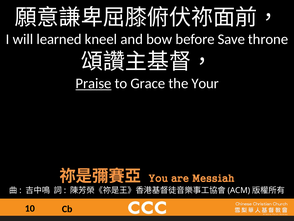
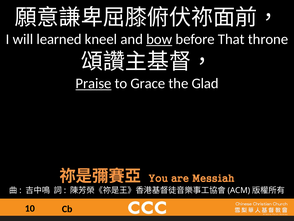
bow underline: none -> present (159, 39)
Save: Save -> That (231, 39)
Your: Your -> Glad (205, 83)
